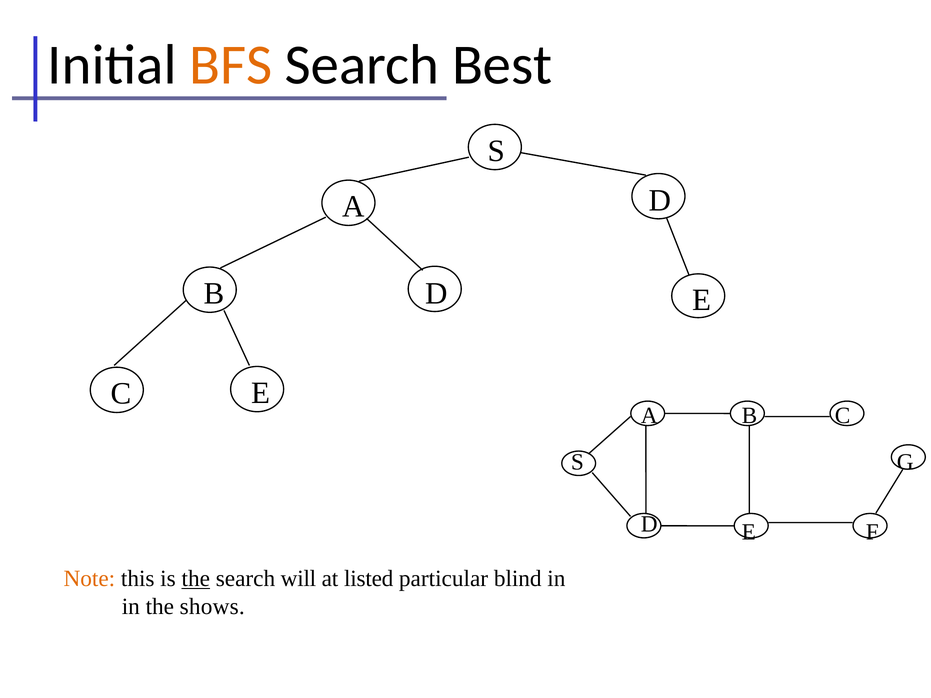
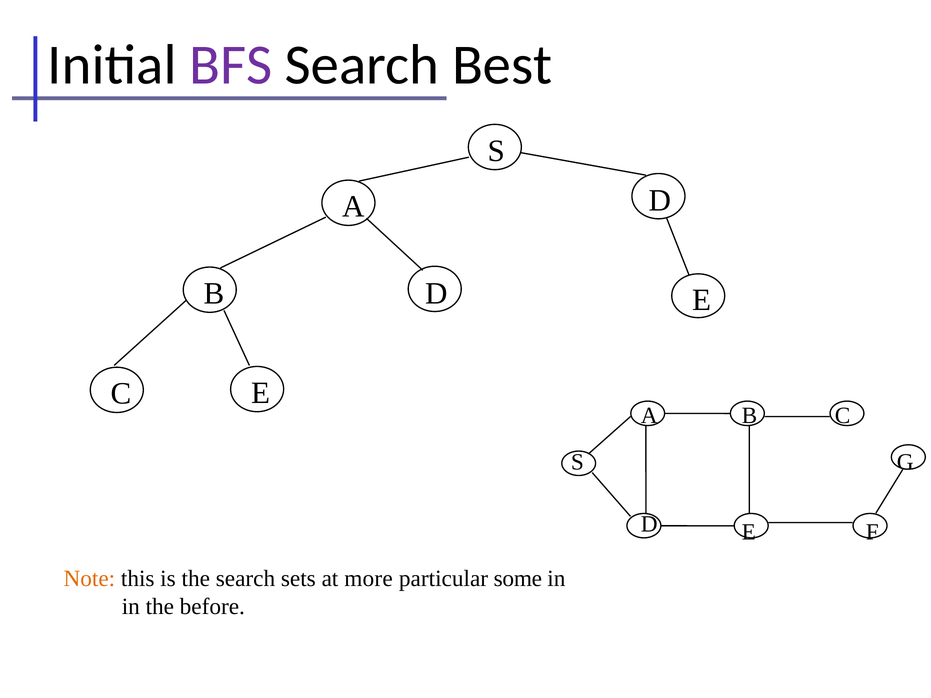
BFS colour: orange -> purple (231, 65)
the underline: present -> none (196, 579)
will: will -> sets (298, 579)
listed: listed -> more (369, 579)
blind: blind -> some (518, 579)
shows: shows -> before (212, 607)
